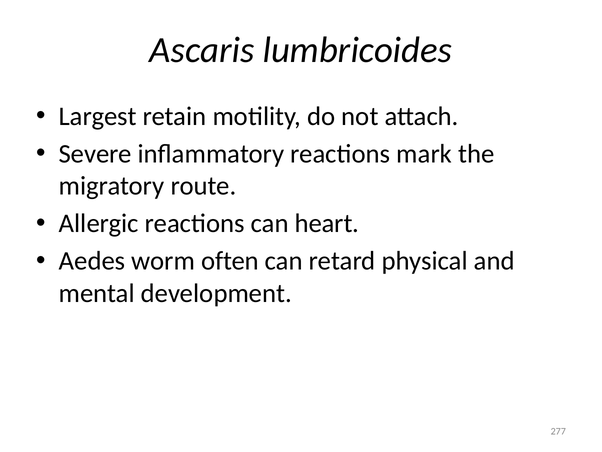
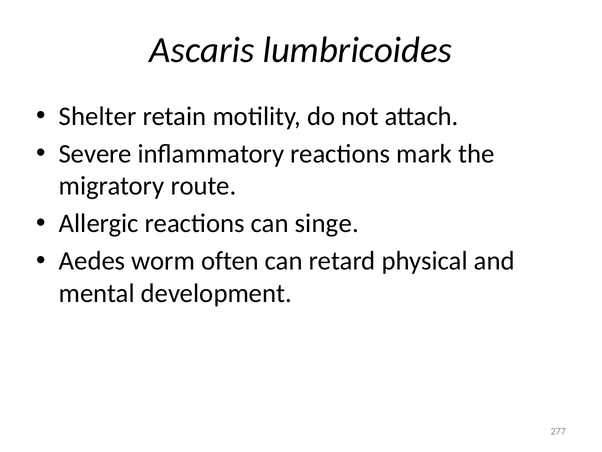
Largest: Largest -> Shelter (98, 116)
heart: heart -> singe (327, 223)
